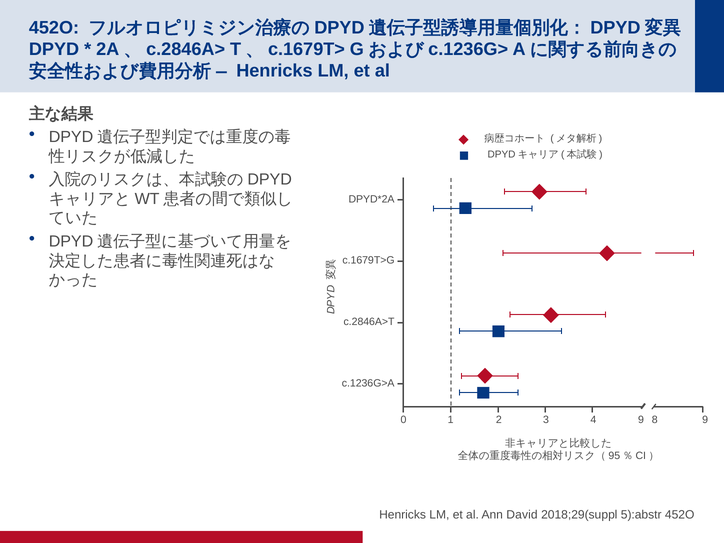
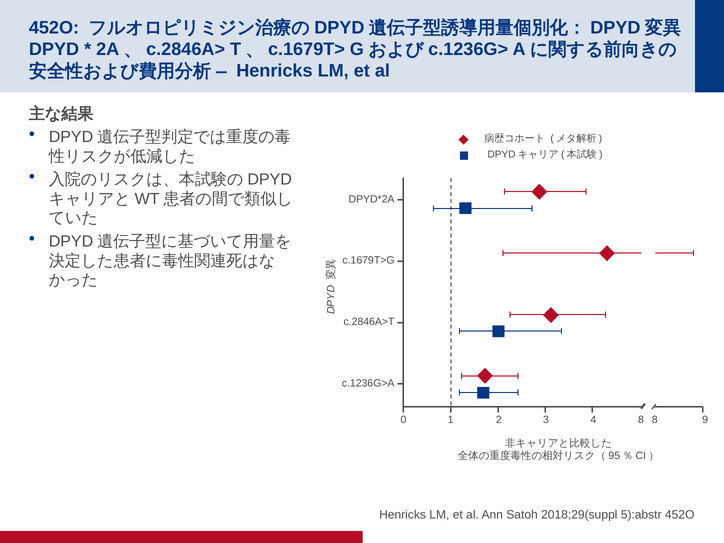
4 9: 9 -> 8 (641, 420)
David: David -> Satoh (522, 515)
